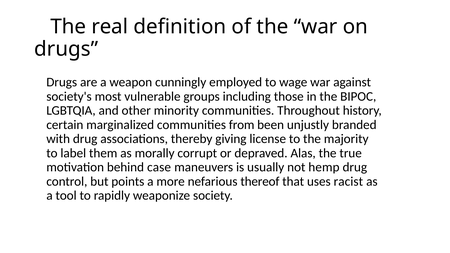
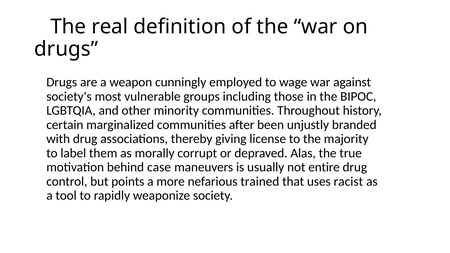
from: from -> after (242, 125)
hemp: hemp -> entire (324, 167)
thereof: thereof -> trained (260, 182)
